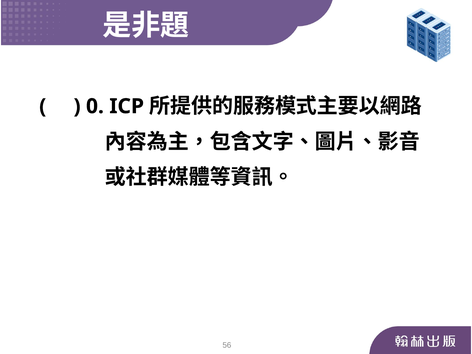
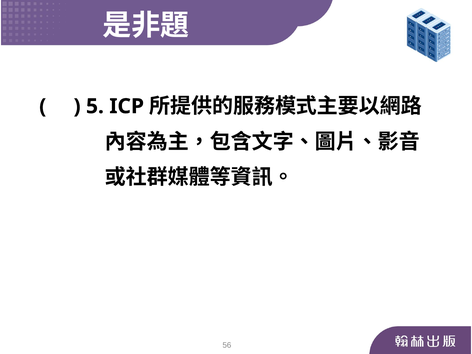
0: 0 -> 5 (95, 106)
